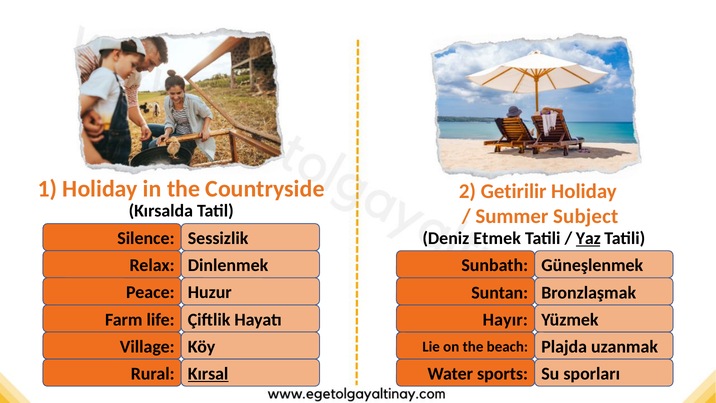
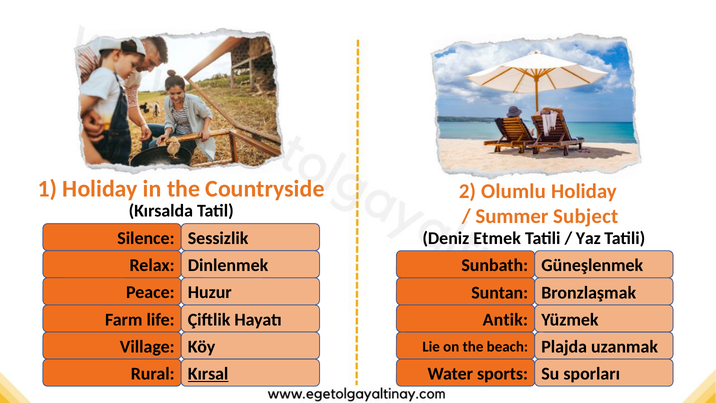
Getirilir: Getirilir -> Olumlu (513, 191)
Yaz underline: present -> none (588, 238)
Hayır: Hayır -> Antik (505, 320)
